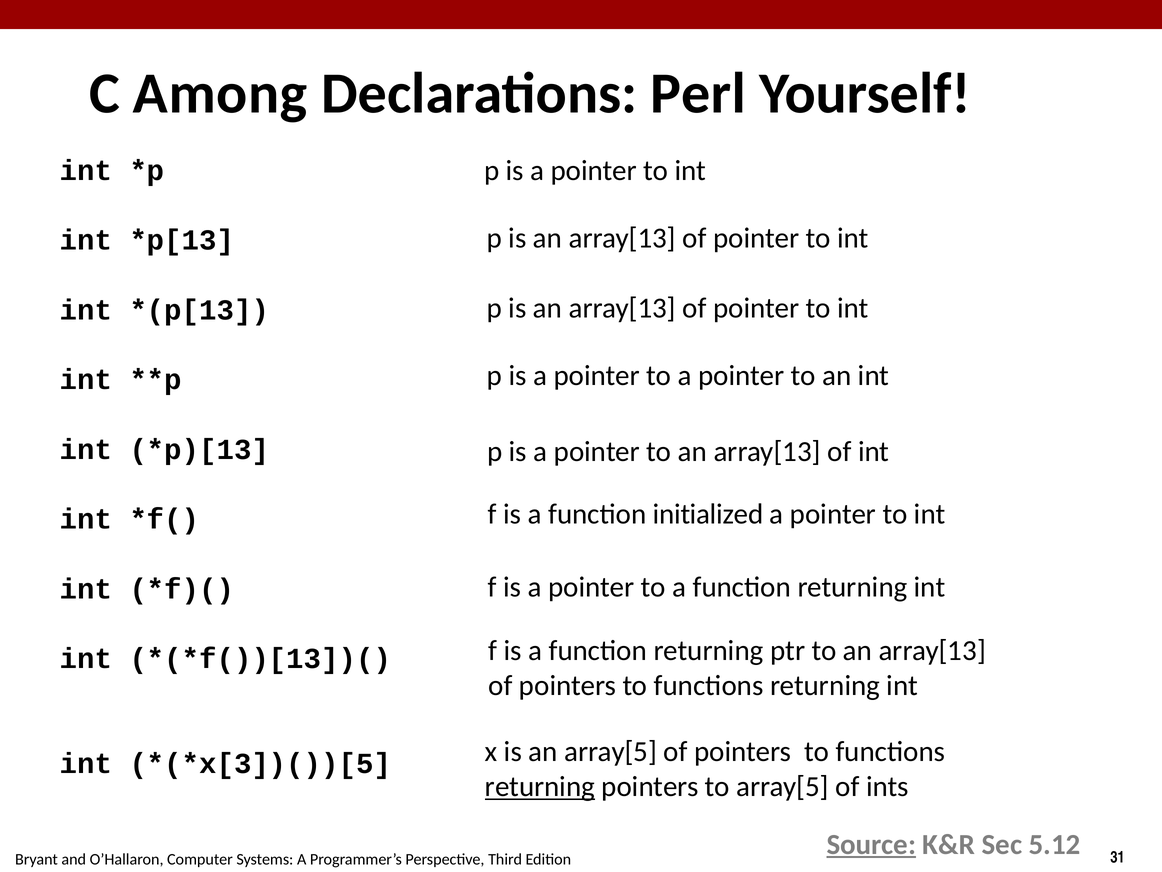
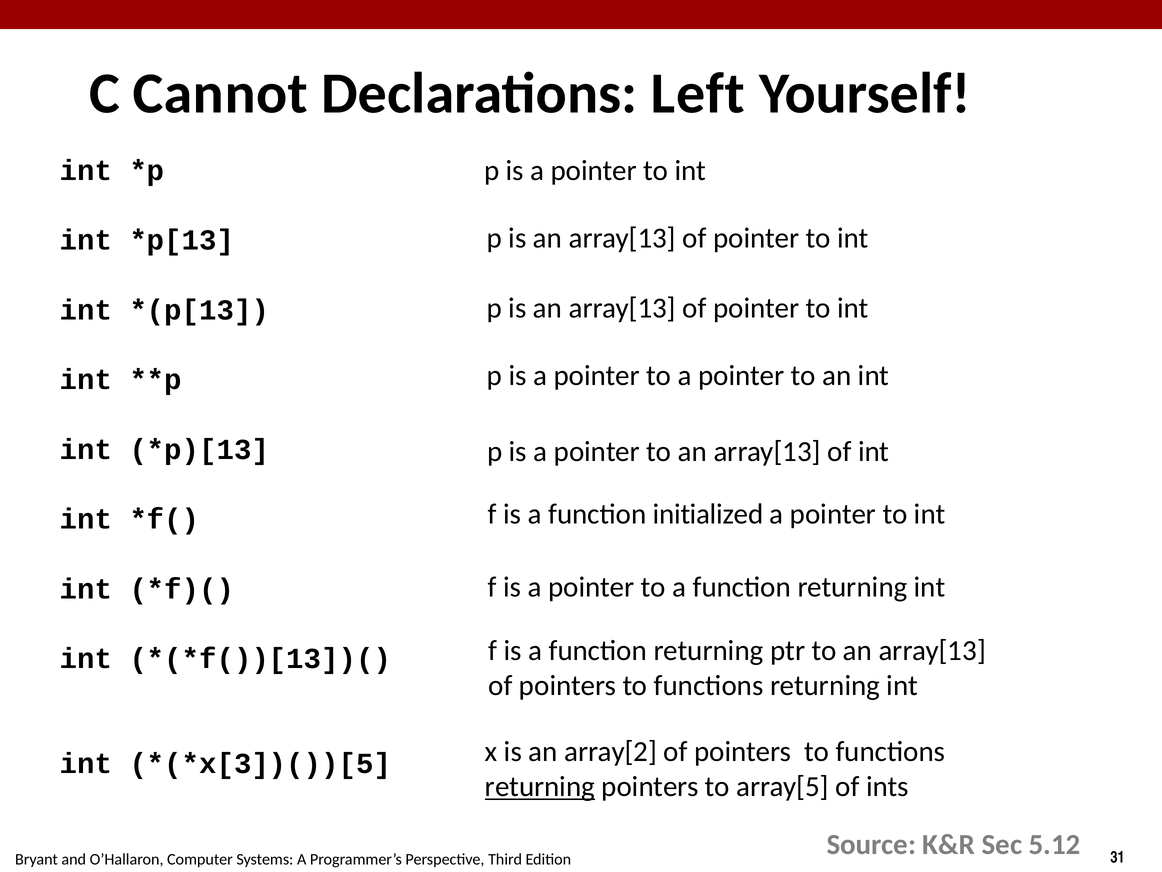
Among: Among -> Cannot (220, 94)
Perl: Perl -> Left (698, 94)
an array[5: array[5 -> array[2 (611, 751)
Source underline: present -> none (871, 844)
